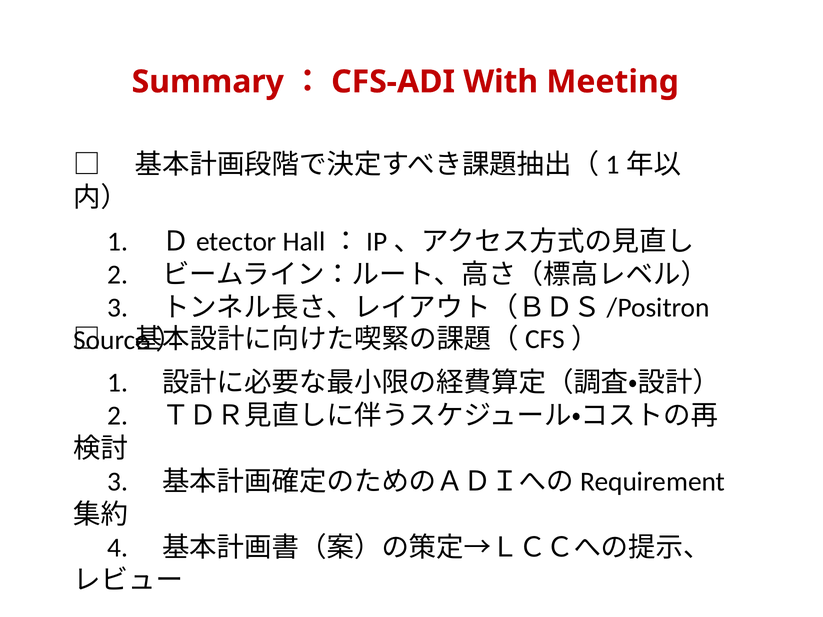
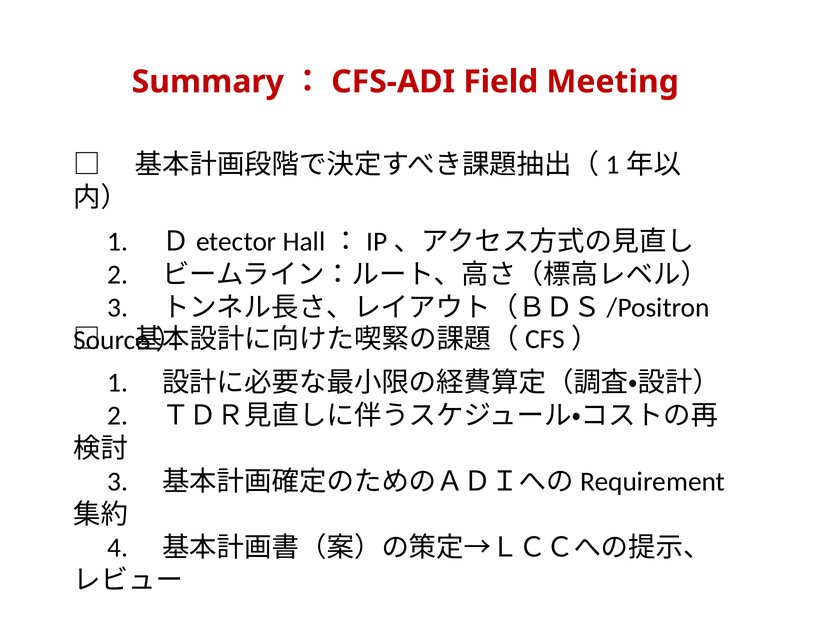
With: With -> Field (501, 82)
